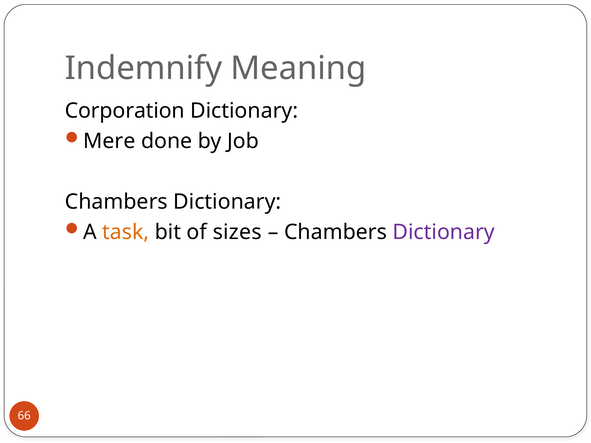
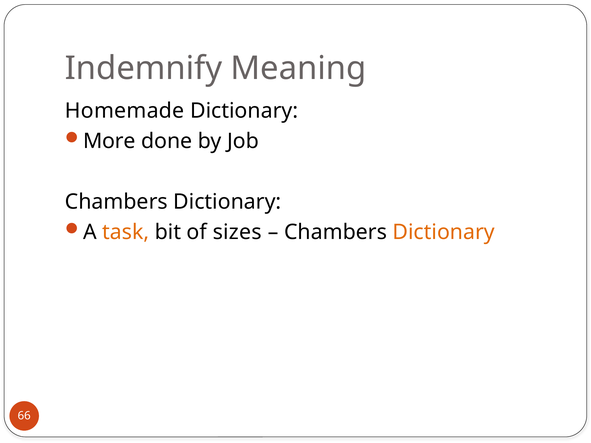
Corporation: Corporation -> Homemade (125, 111)
Mere: Mere -> More (109, 141)
Dictionary colour: purple -> orange (444, 232)
